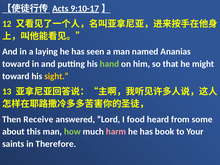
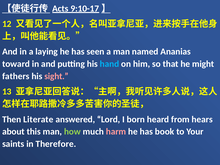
hand colour: light green -> light blue (109, 64)
toward: toward -> fathers (16, 76)
sight colour: yellow -> pink (56, 76)
Receive: Receive -> Literate (38, 119)
food: food -> born (136, 119)
some: some -> hears (202, 119)
